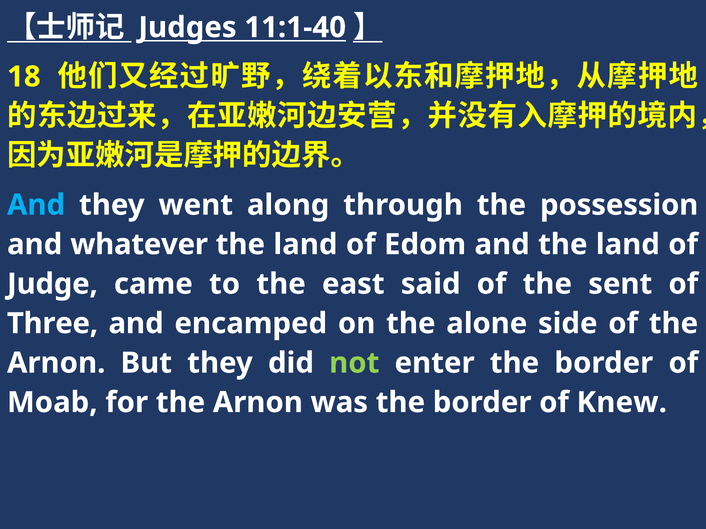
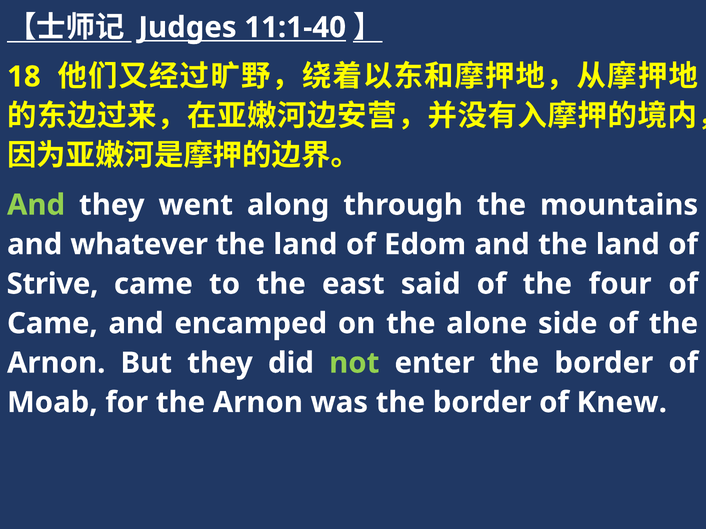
And colour: light blue -> light green (36, 205)
possession: possession -> mountains (619, 205)
Judge: Judge -> Strive (52, 284)
sent: sent -> four (620, 284)
Three: Three -> Came (52, 324)
